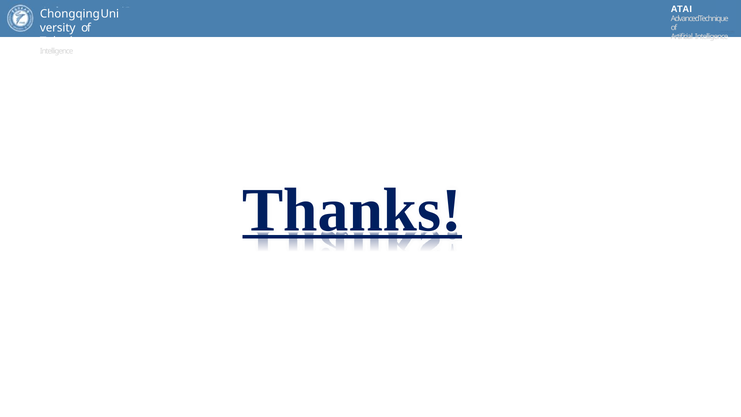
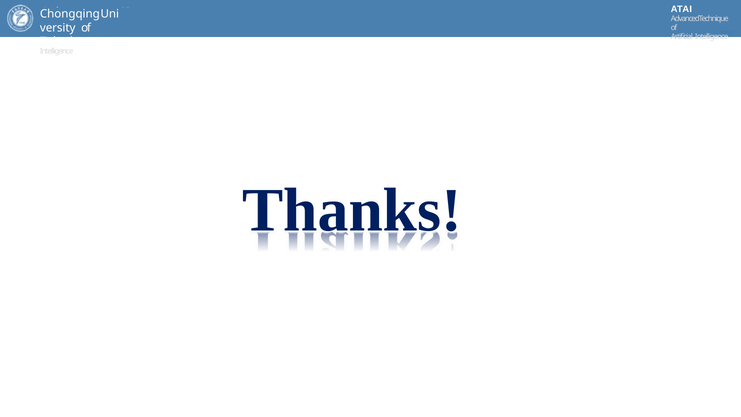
Thanks underline: present -> none (352, 210)
